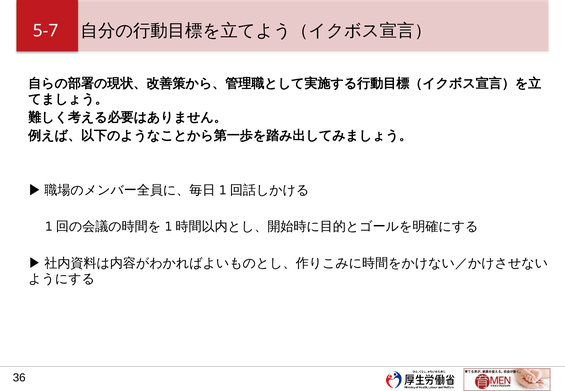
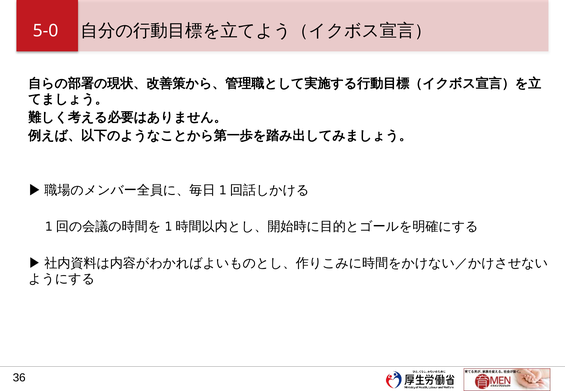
5-7: 5-7 -> 5-0 (46, 31)
